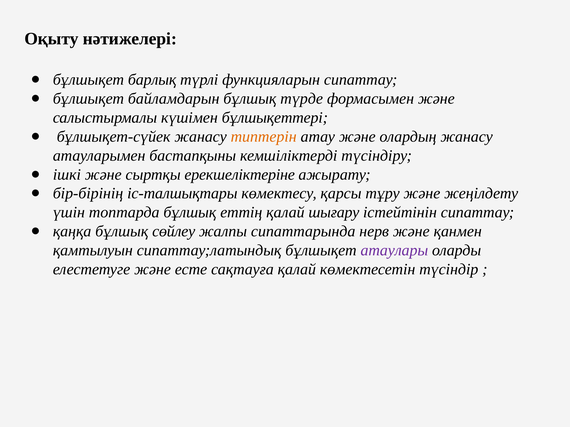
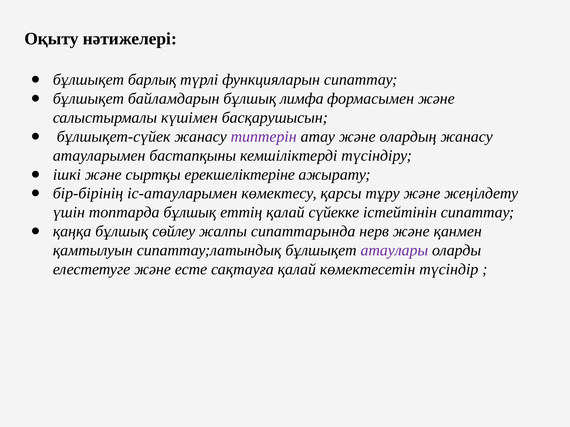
түрде: түрде -> лимфа (302, 99)
бұлшықеттері: бұлшықеттері -> басқарушысын (275, 118)
типтерін colour: orange -> purple (264, 137)
іс-талшықтары: іс-талшықтары -> іс-атауларымен (182, 194)
шығару: шығару -> сүйекке (334, 213)
